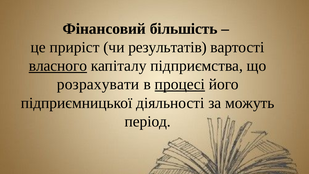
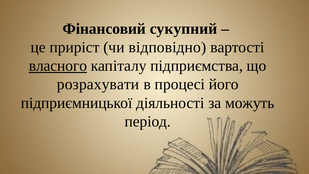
більшість: більшість -> сукупний (183, 29)
результатів: результатів -> відповідно (167, 47)
процесі underline: present -> none (180, 84)
